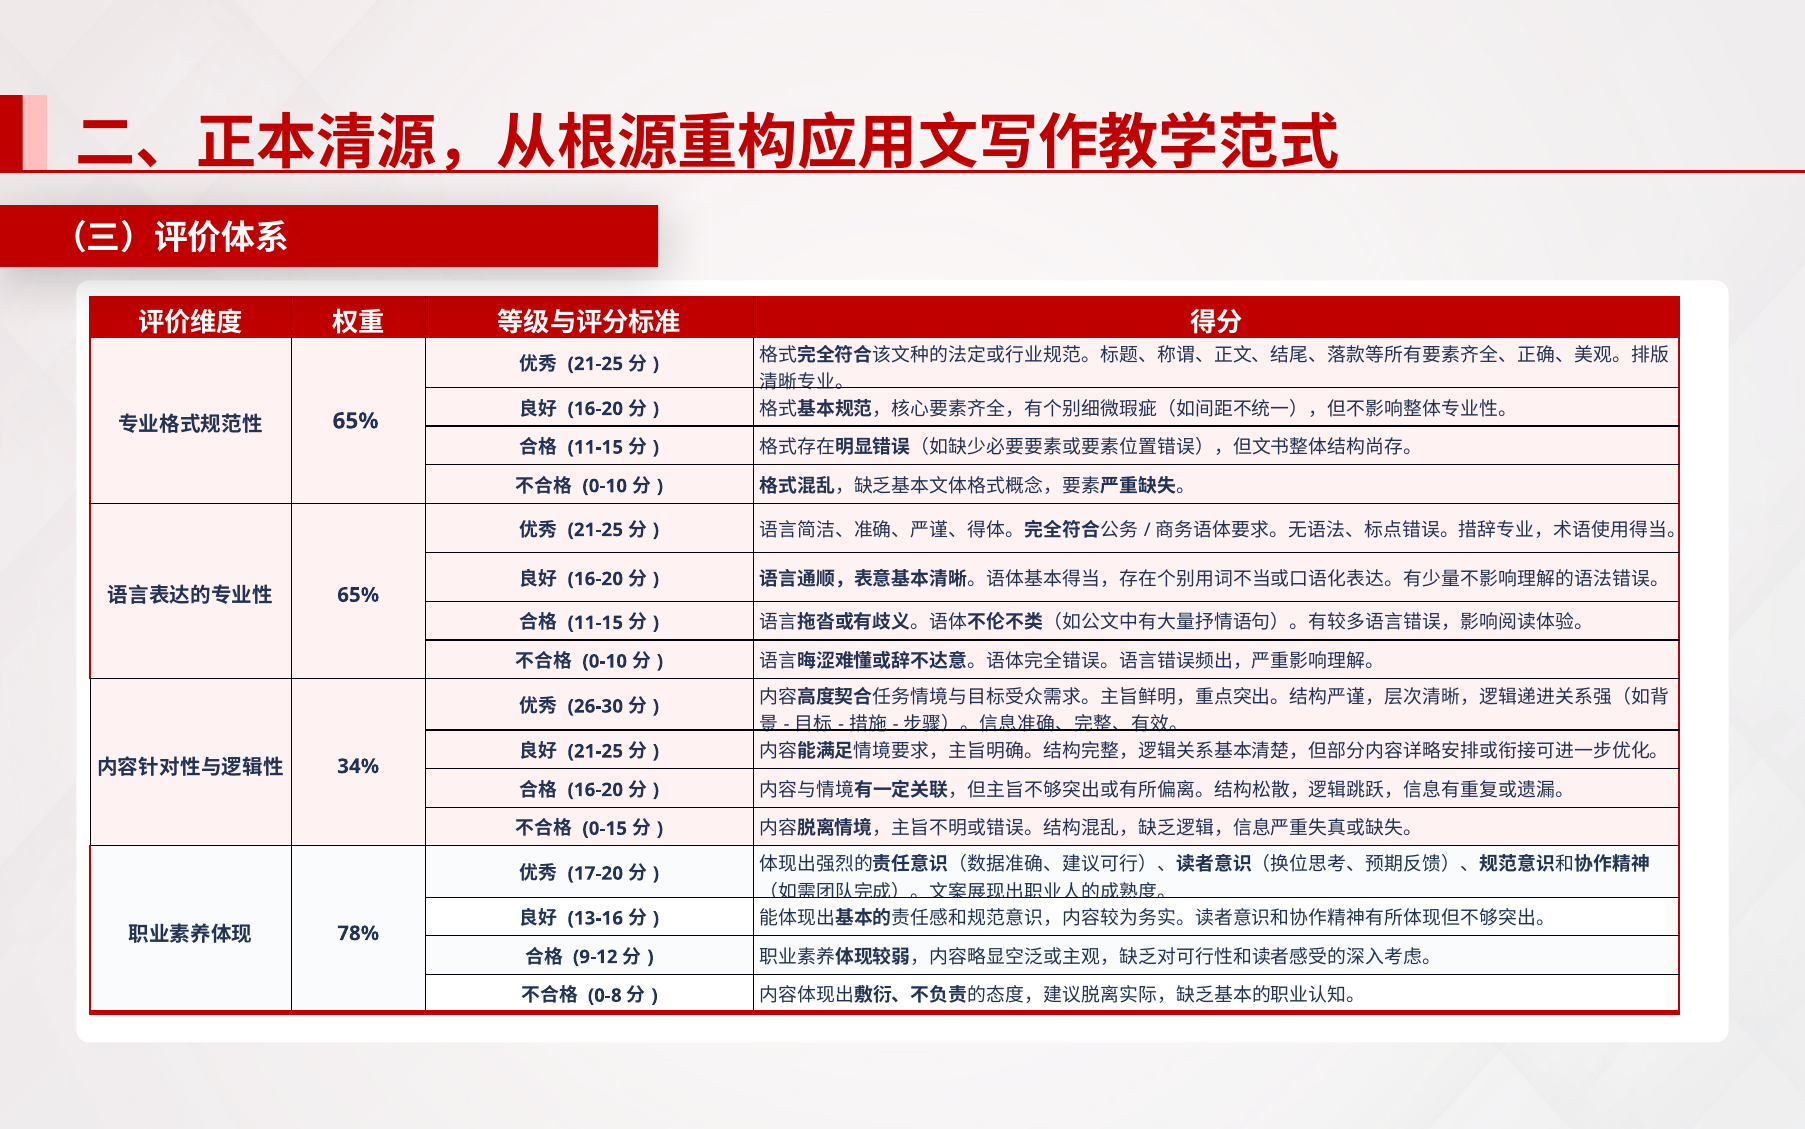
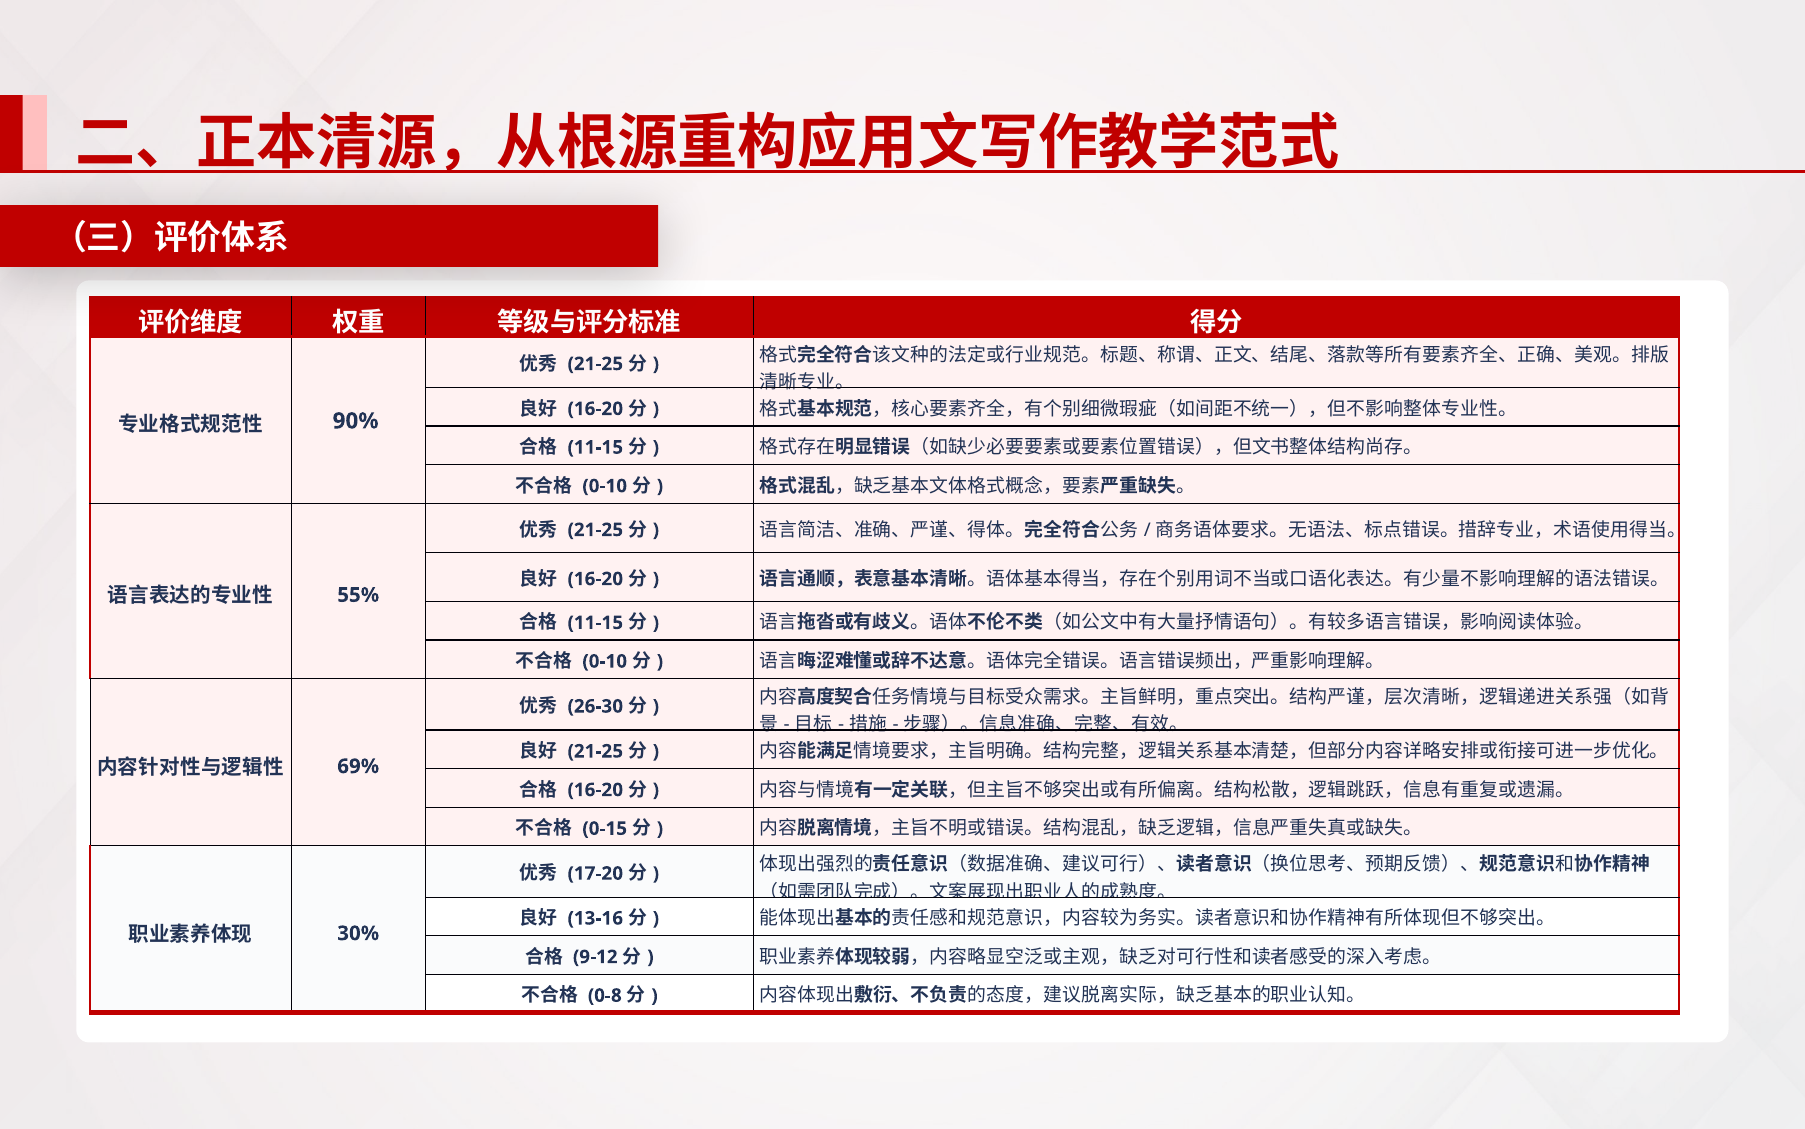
65%: 65% -> 90% (356, 421)
65%: 65% -> 55% (358, 595)
34%: 34% -> 69% (358, 766)
78%: 78% -> 30% (358, 934)
